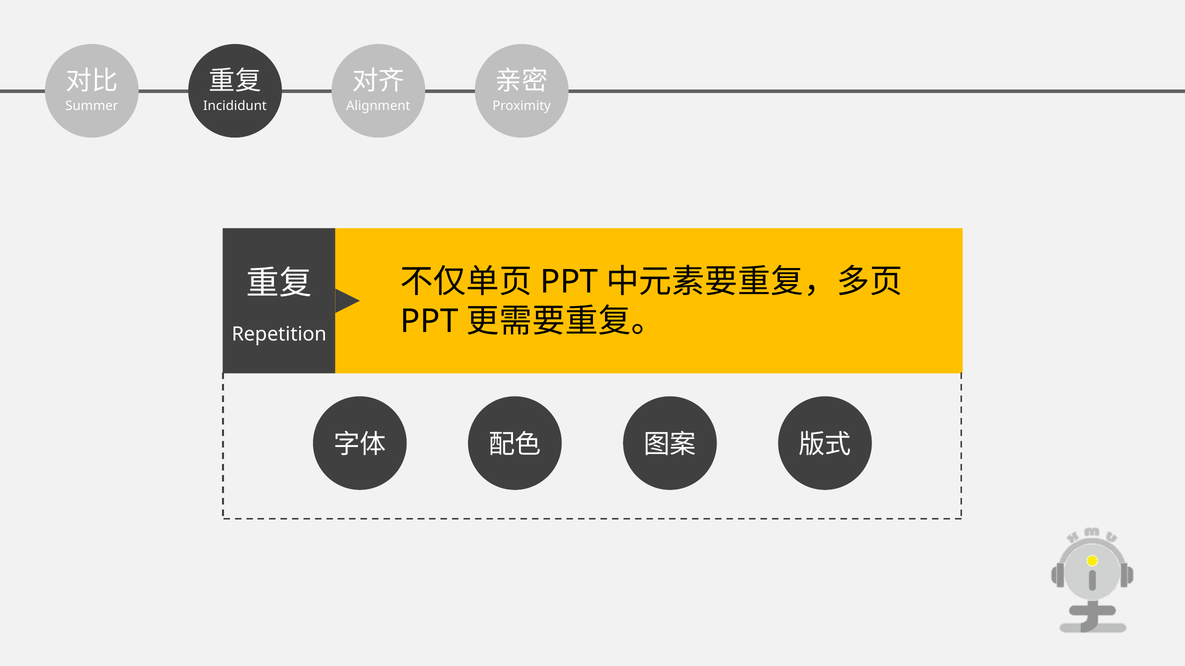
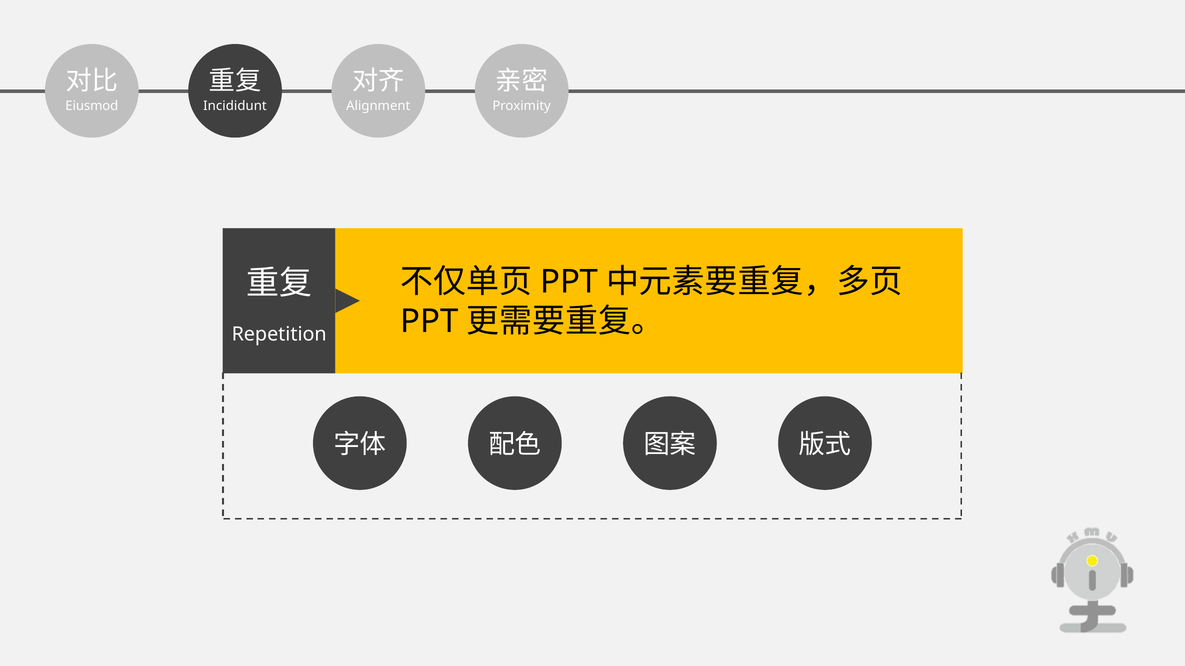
Summer: Summer -> Eiusmod (92, 106)
